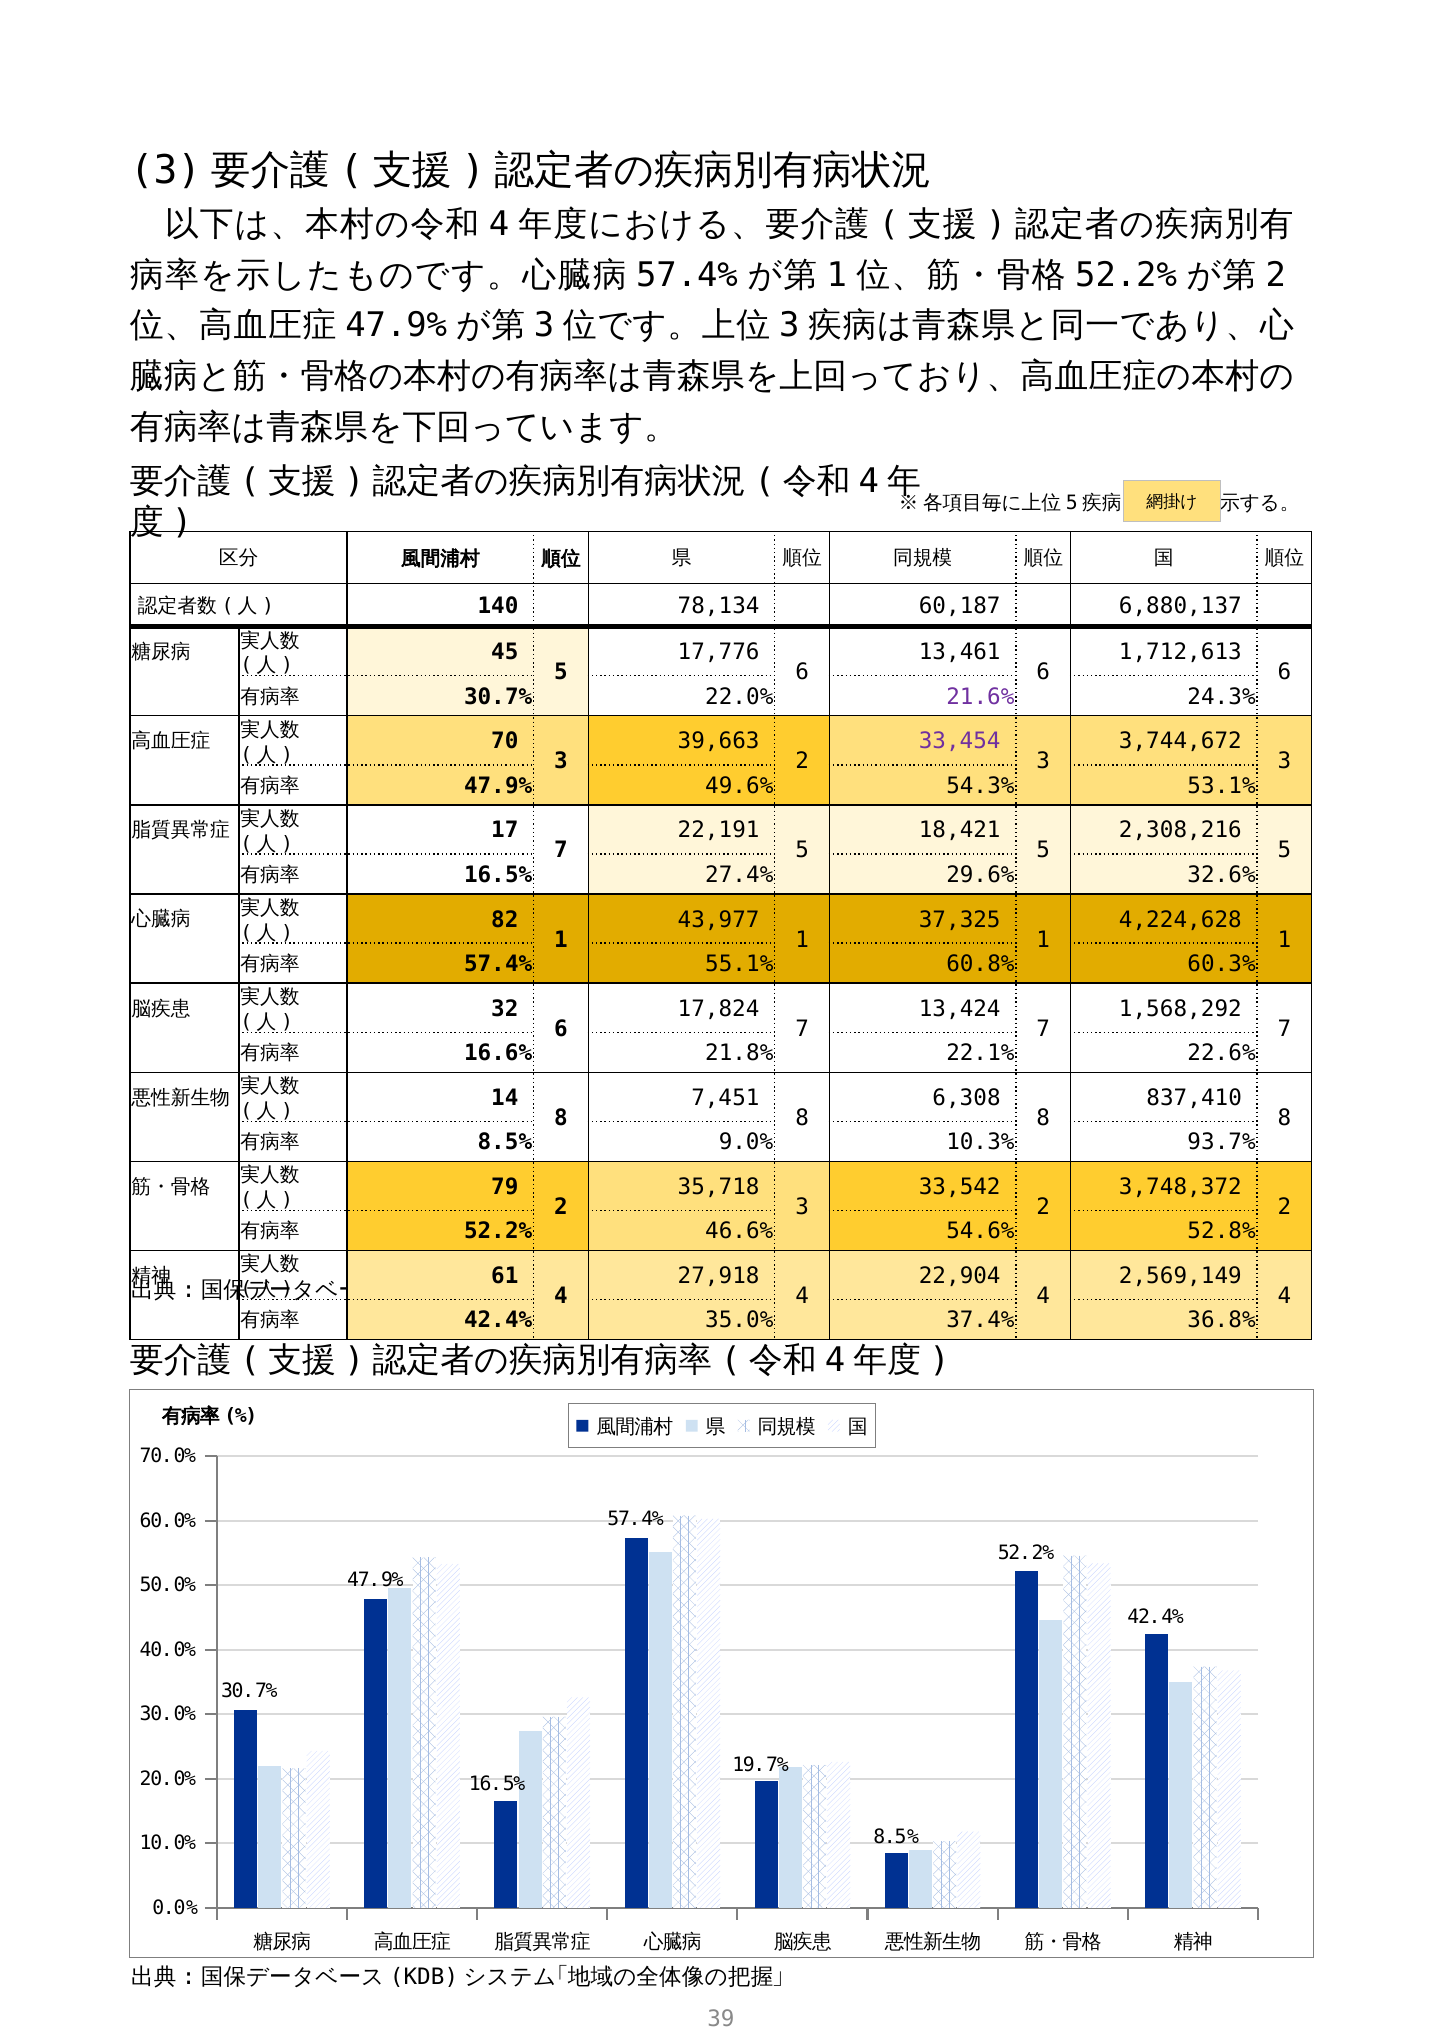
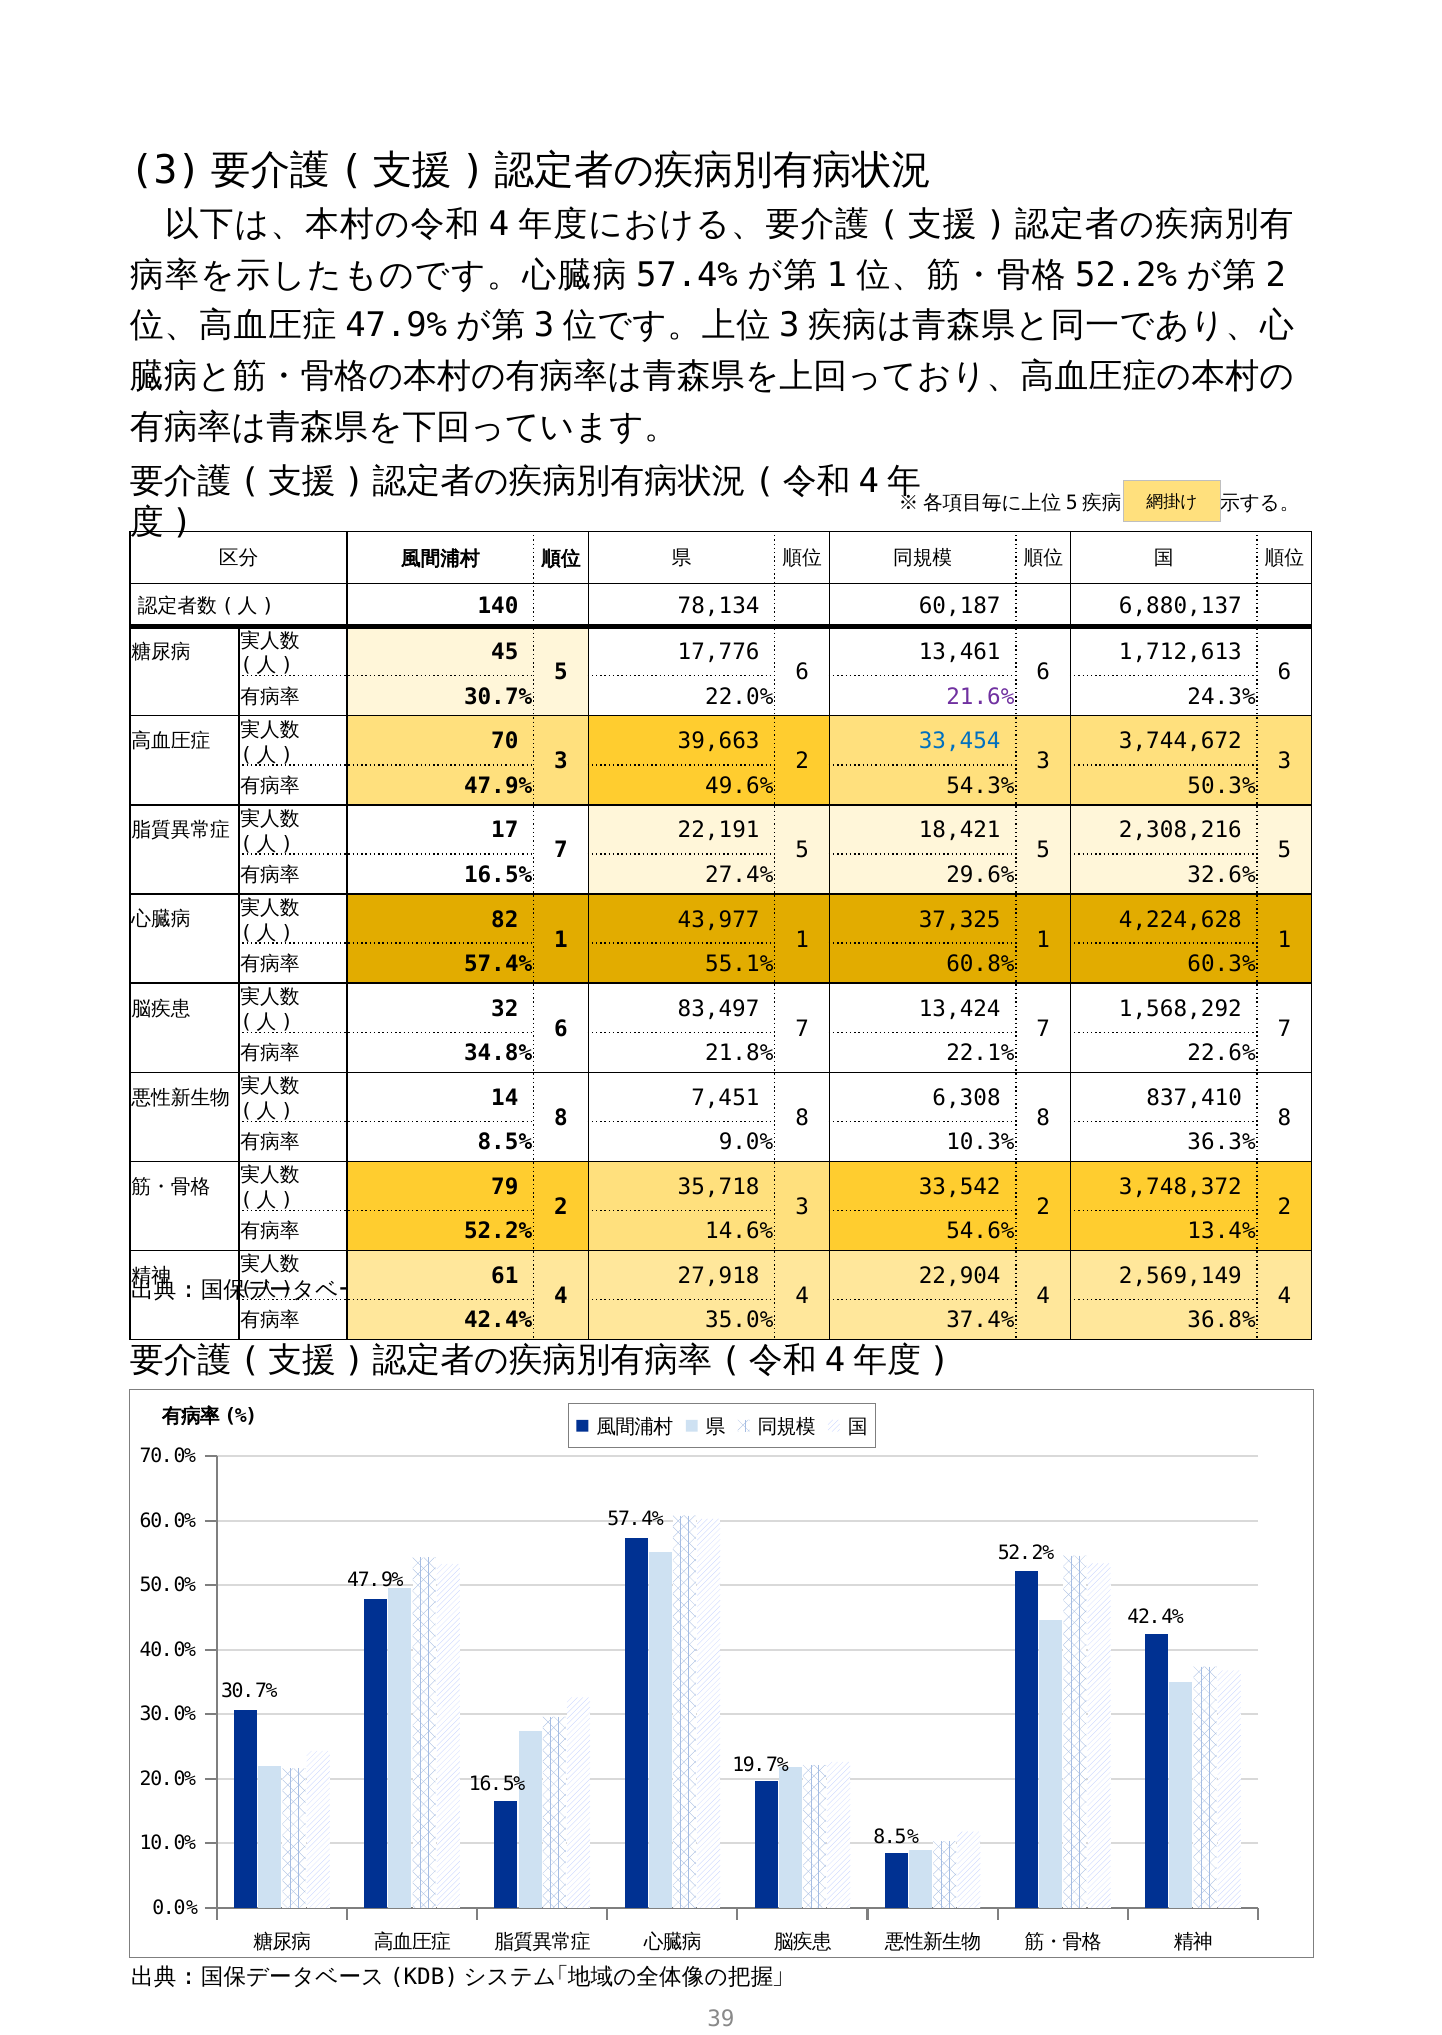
33,454 colour: purple -> blue (960, 741)
53.1%: 53.1% -> 50.3% (1222, 786)
17,824: 17,824 -> 83,497 (719, 1009)
16.6%: 16.6% -> 34.8% (498, 1053)
93.7%: 93.7% -> 36.3% (1222, 1142)
46.6%: 46.6% -> 14.6% (739, 1231)
52.8%: 52.8% -> 13.4% (1222, 1231)
